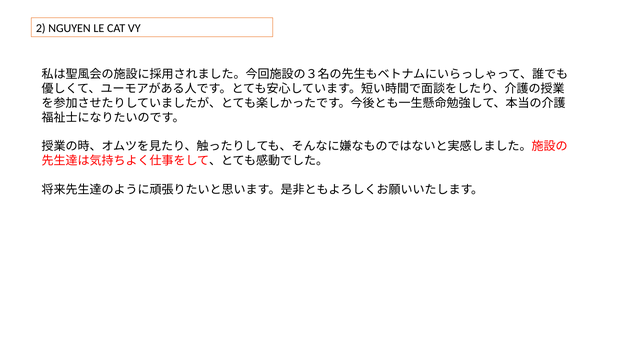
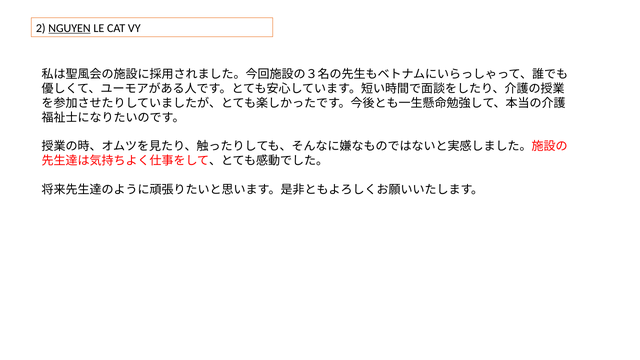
NGUYEN underline: none -> present (69, 28)
